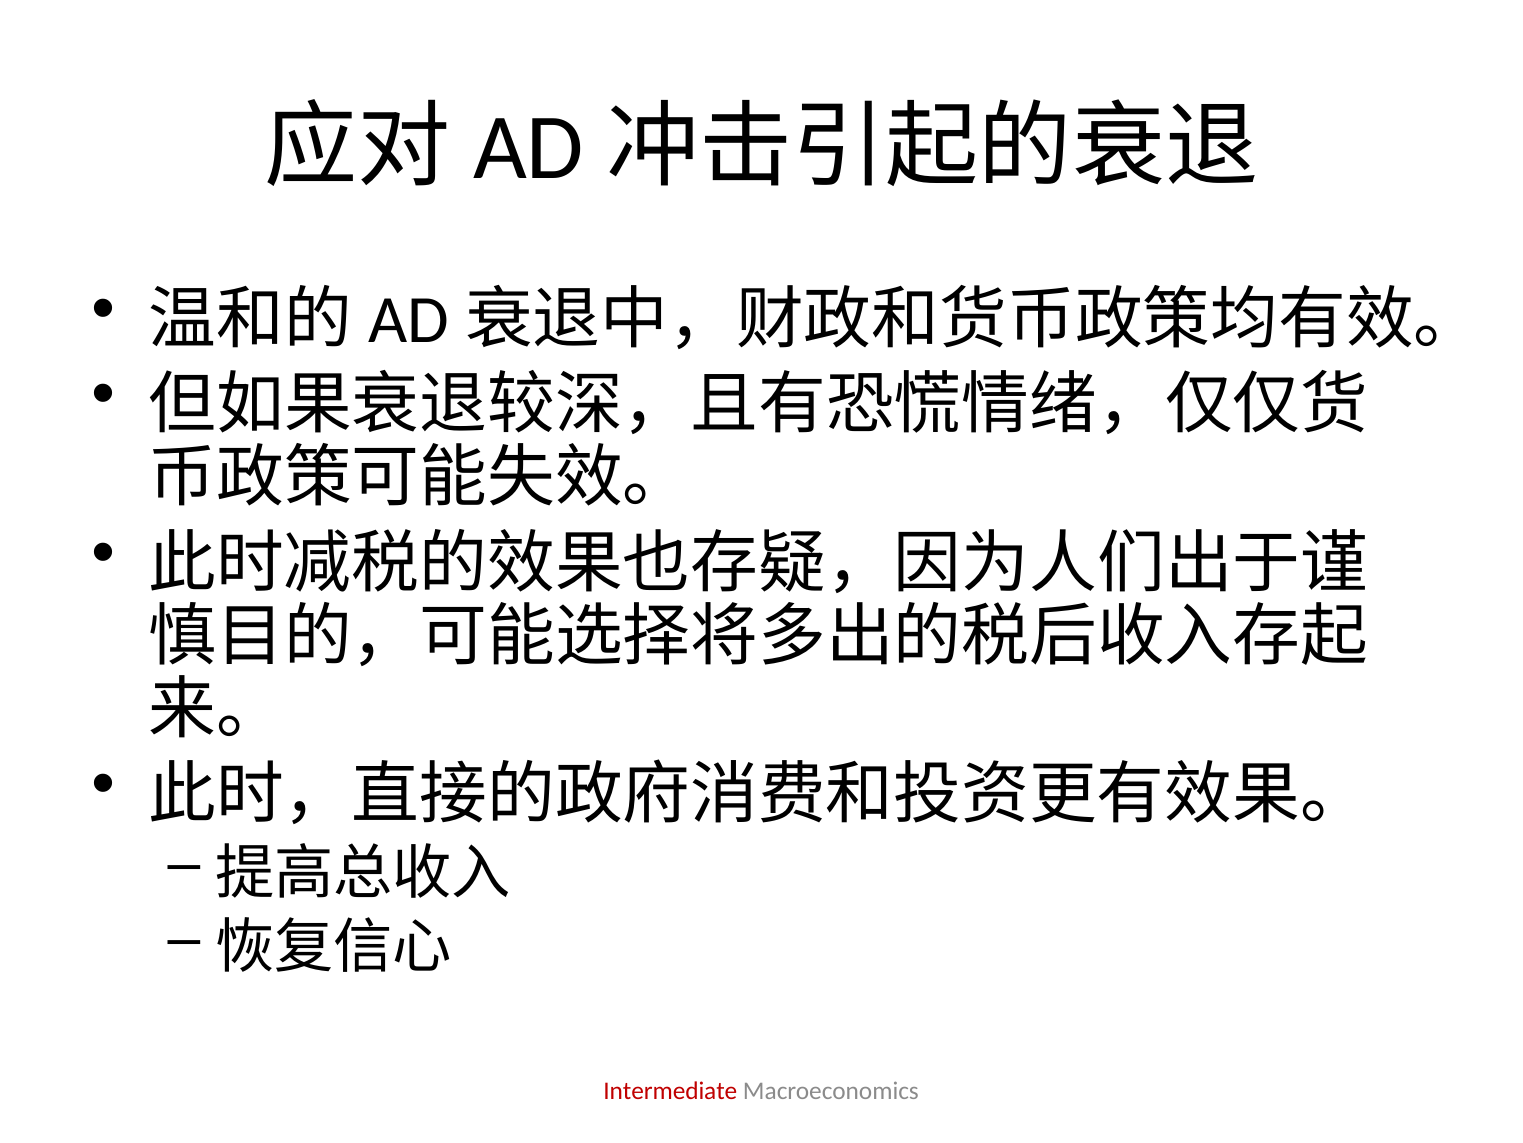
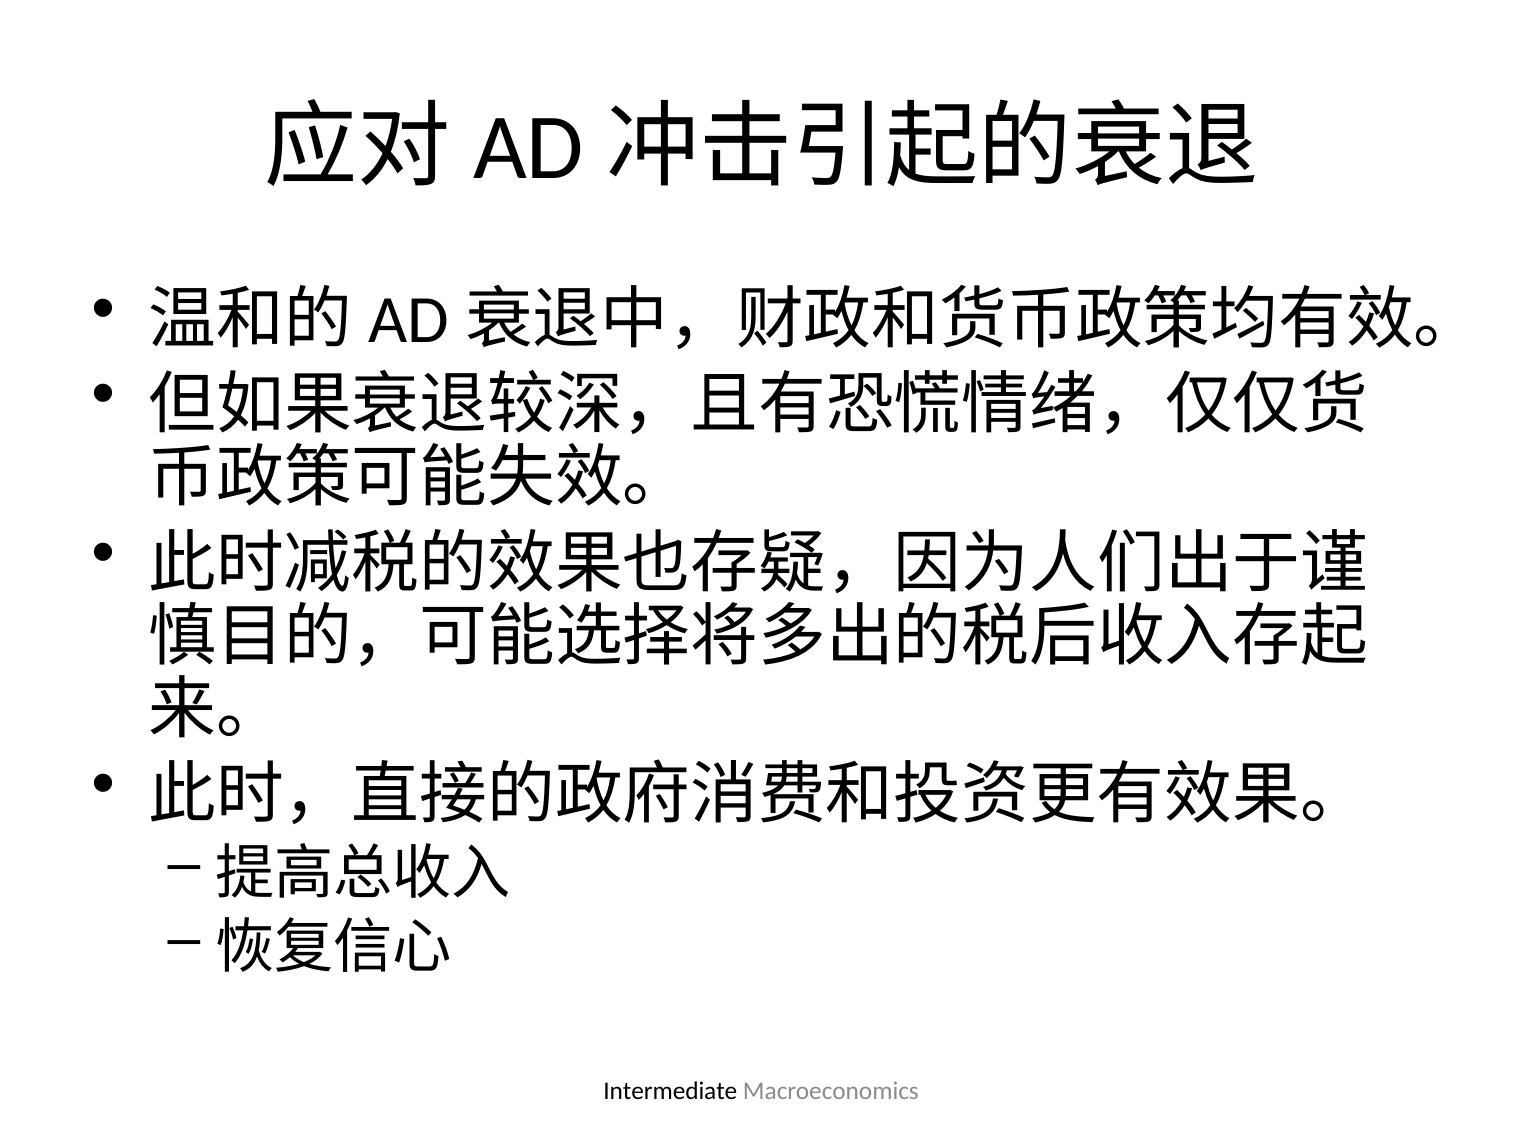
Intermediate colour: red -> black (670, 1091)
